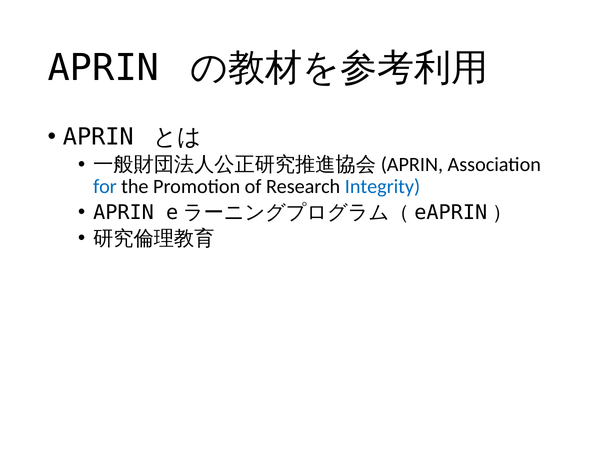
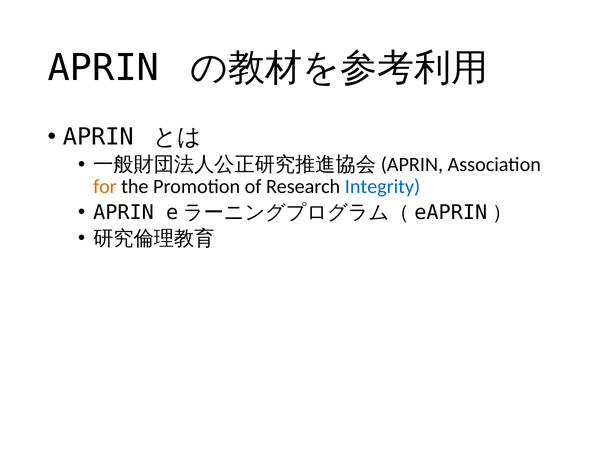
for colour: blue -> orange (105, 186)
